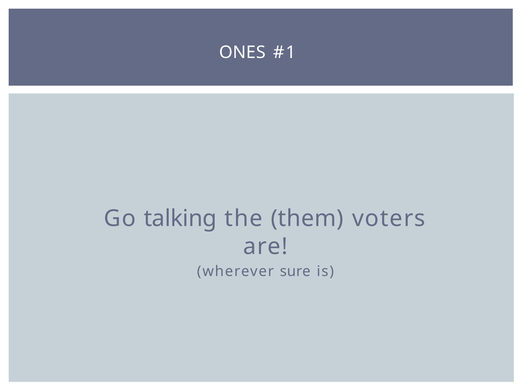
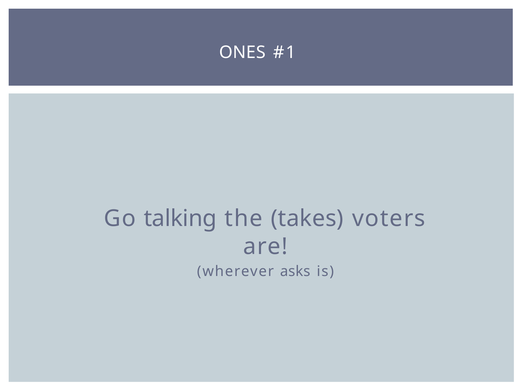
them: them -> takes (307, 219)
sure: sure -> asks (295, 272)
